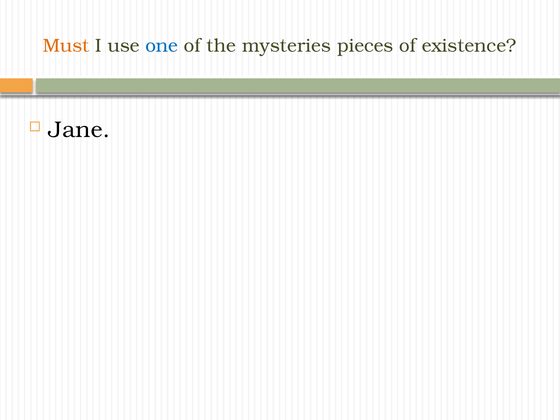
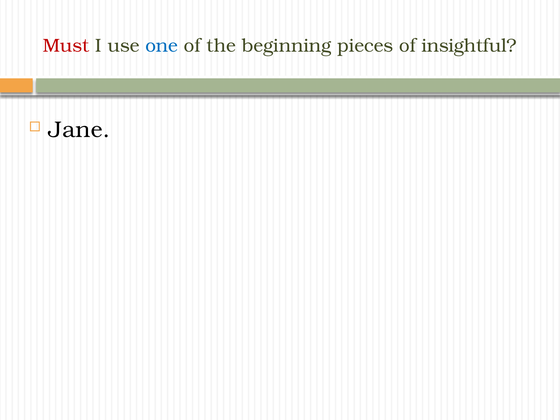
Must colour: orange -> red (66, 46)
mysteries: mysteries -> beginning (287, 46)
existence: existence -> insightful (469, 46)
